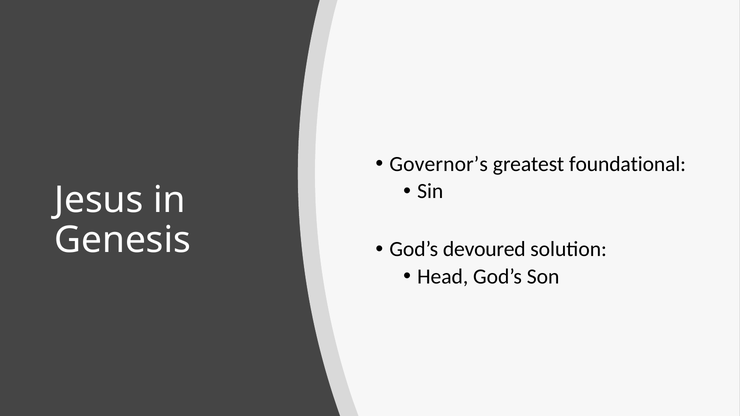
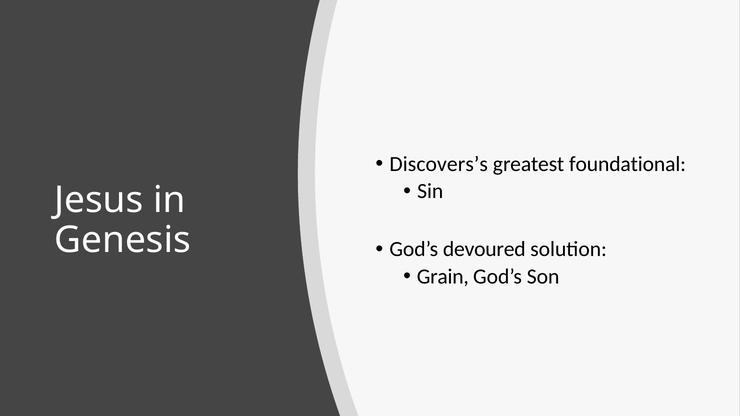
Governor’s: Governor’s -> Discovers’s (439, 164)
Head: Head -> Grain (443, 277)
